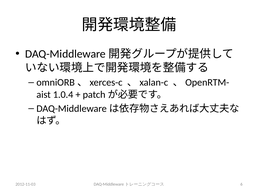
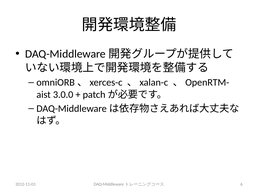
1.0.4: 1.0.4 -> 3.0.0 (63, 95)
